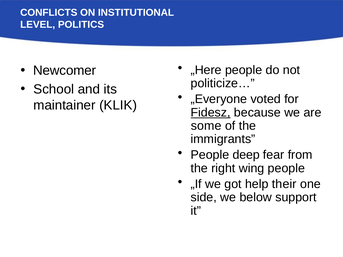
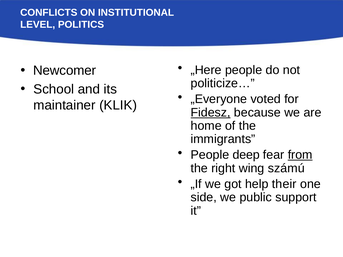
some: some -> home (206, 126)
from underline: none -> present (300, 155)
wing people: people -> számú (286, 168)
below: below -> public (256, 198)
